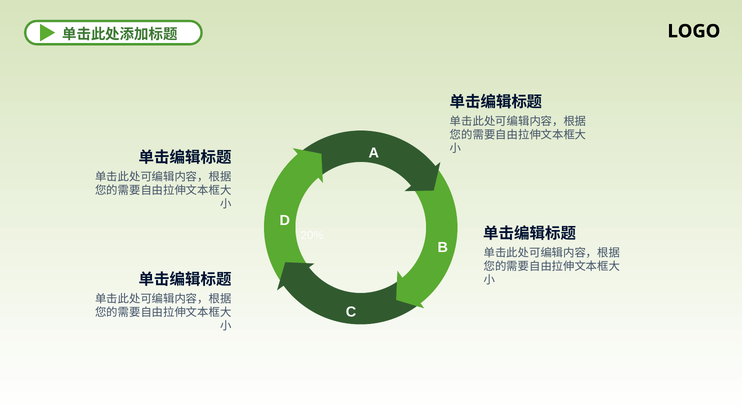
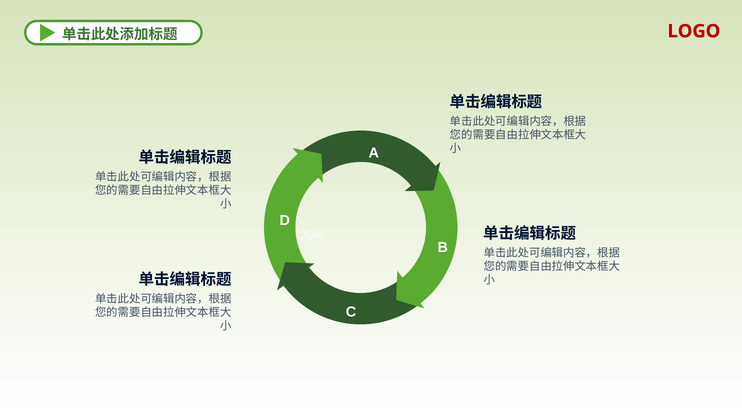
LOGO colour: black -> red (694, 31)
